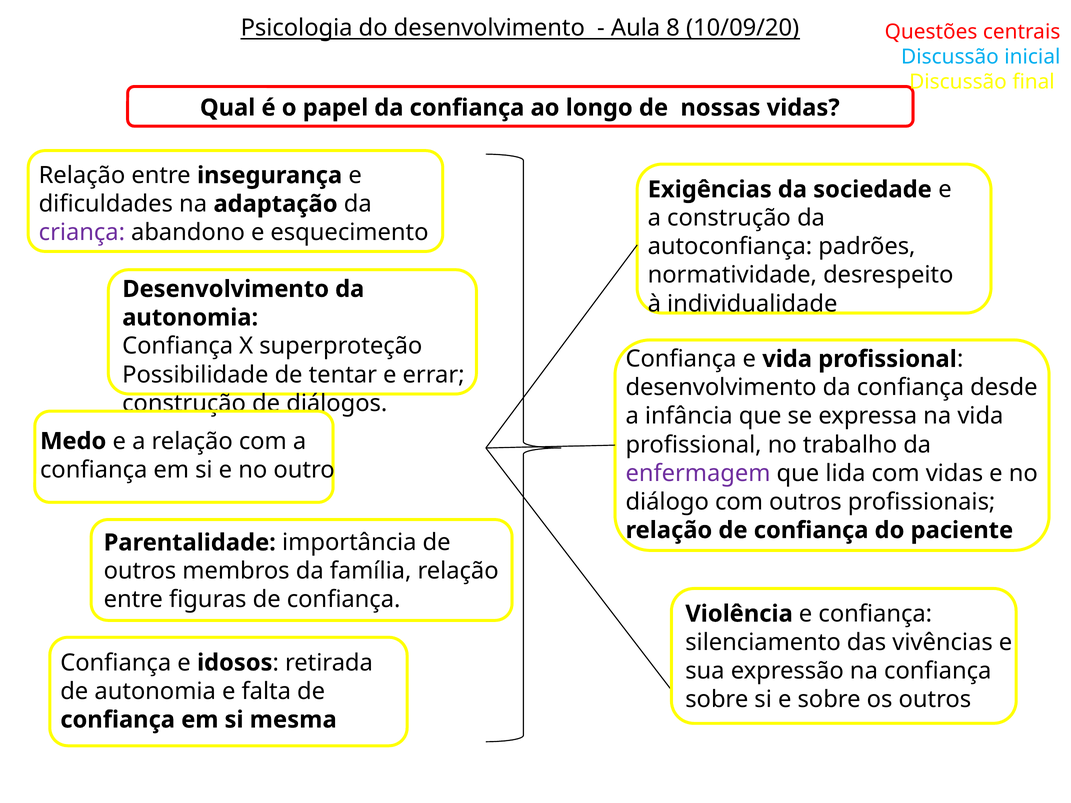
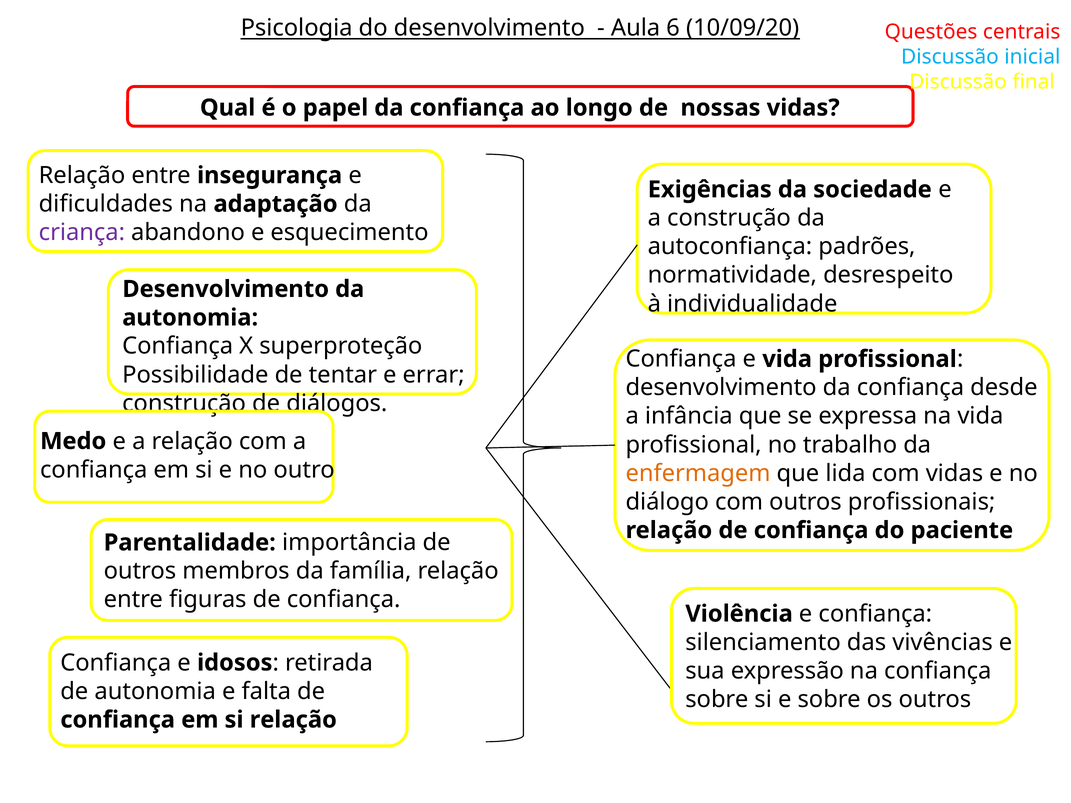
8: 8 -> 6 (673, 28)
enfermagem colour: purple -> orange (698, 473)
si mesma: mesma -> relação (293, 720)
